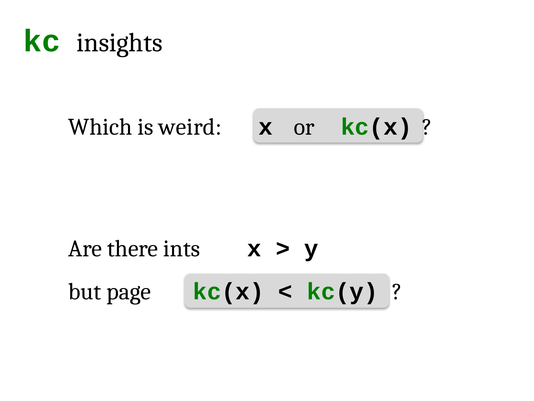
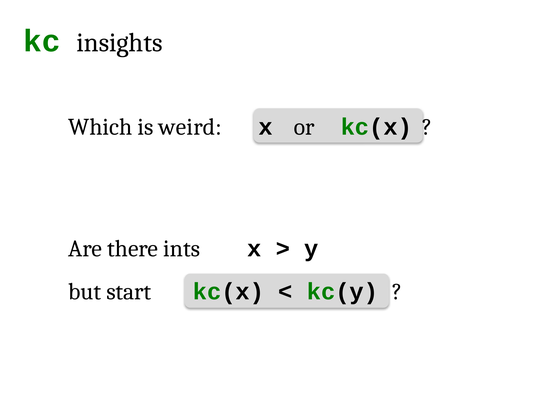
page: page -> start (129, 291)
